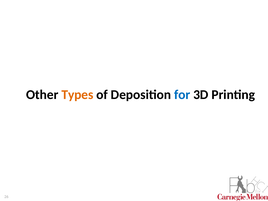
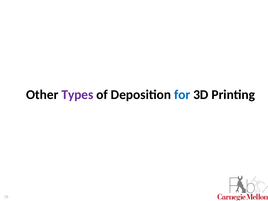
Types colour: orange -> purple (77, 95)
